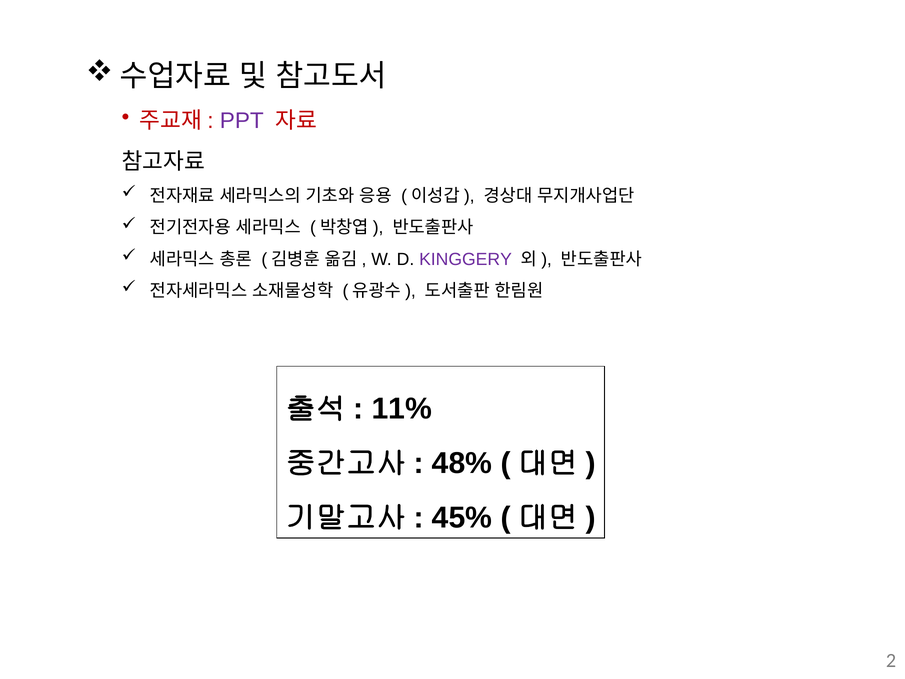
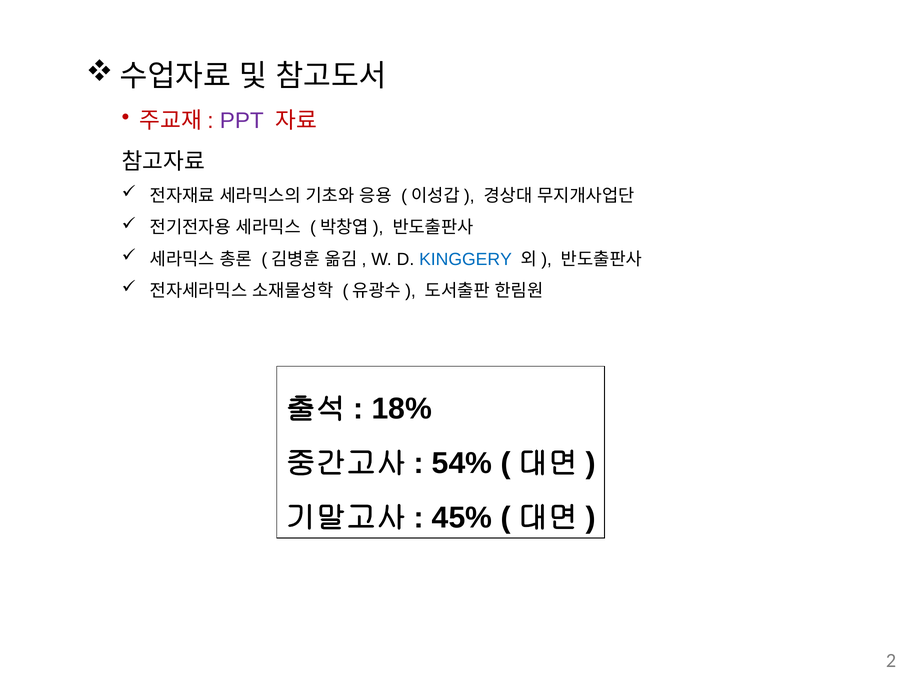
KINGGERY colour: purple -> blue (466, 259)
11%: 11% -> 18% (402, 409)
48%: 48% -> 54% (462, 463)
